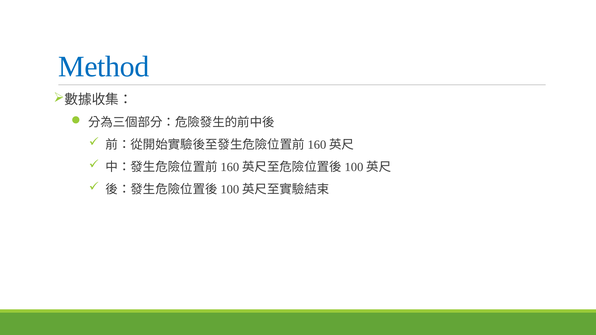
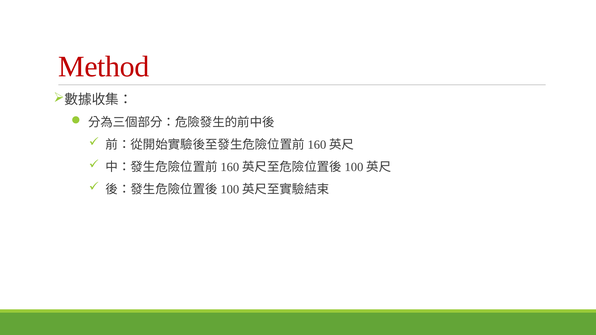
Method colour: blue -> red (104, 67)
